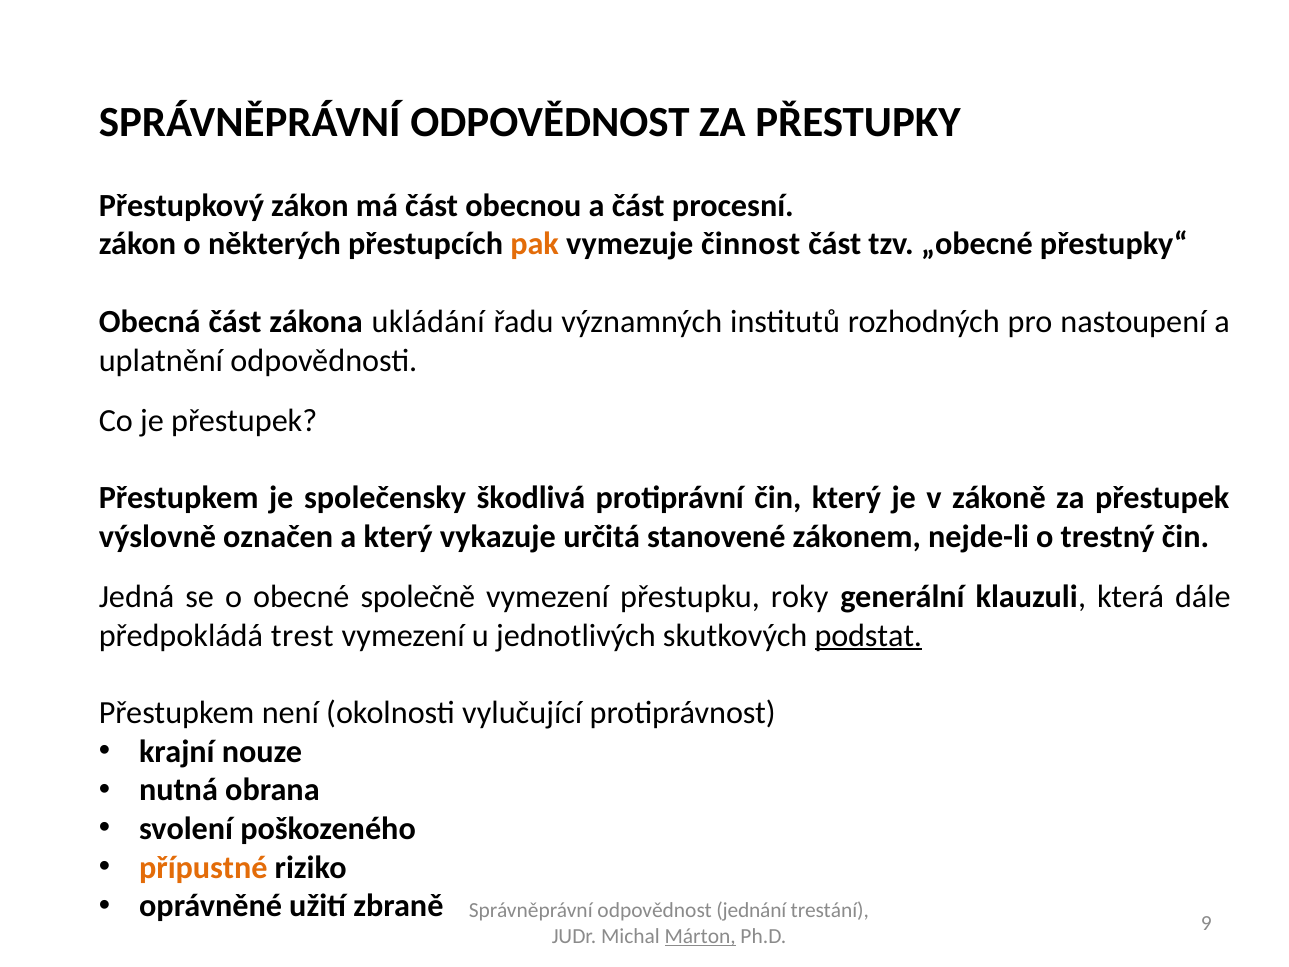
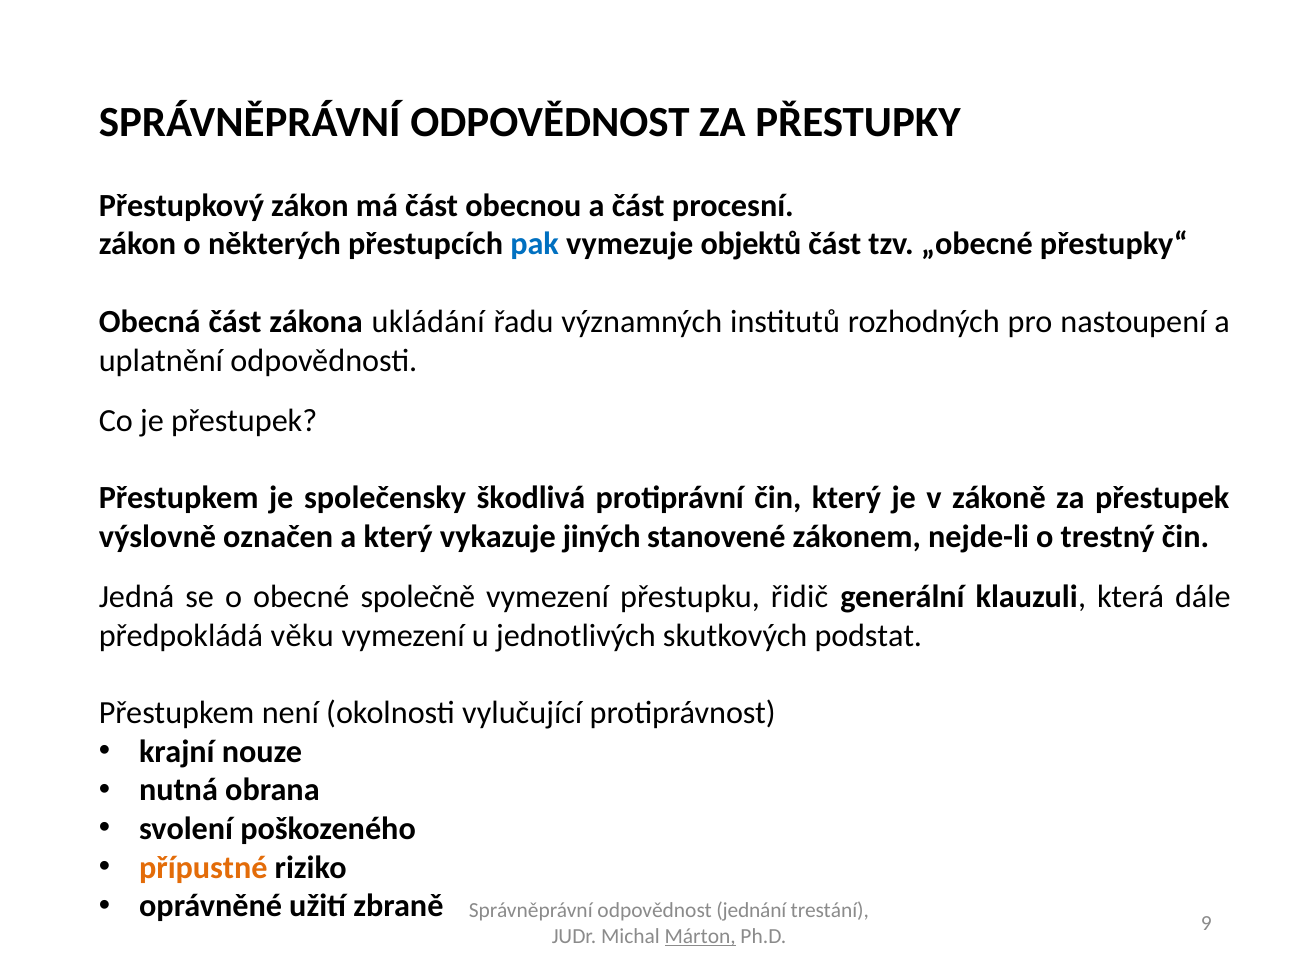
pak colour: orange -> blue (535, 244)
činnost: činnost -> objektů (751, 244)
určitá: určitá -> jiných (602, 536)
roky: roky -> řidič (800, 597)
trest: trest -> věku (302, 635)
podstat underline: present -> none (868, 635)
